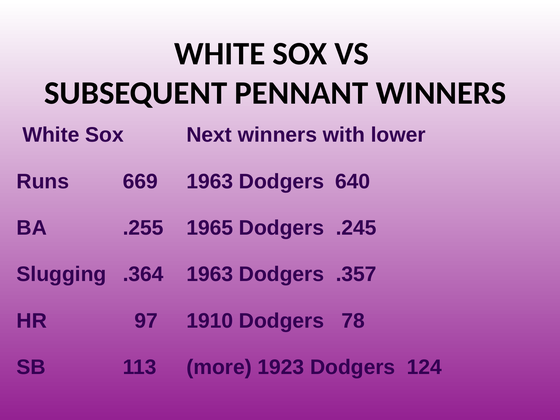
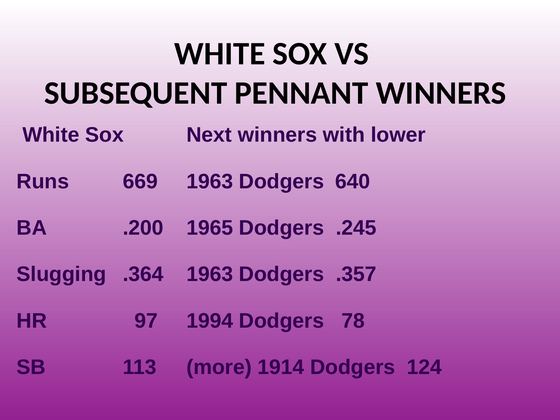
.255: .255 -> .200 (143, 228)
1910: 1910 -> 1994 (210, 321)
1923: 1923 -> 1914 (281, 367)
